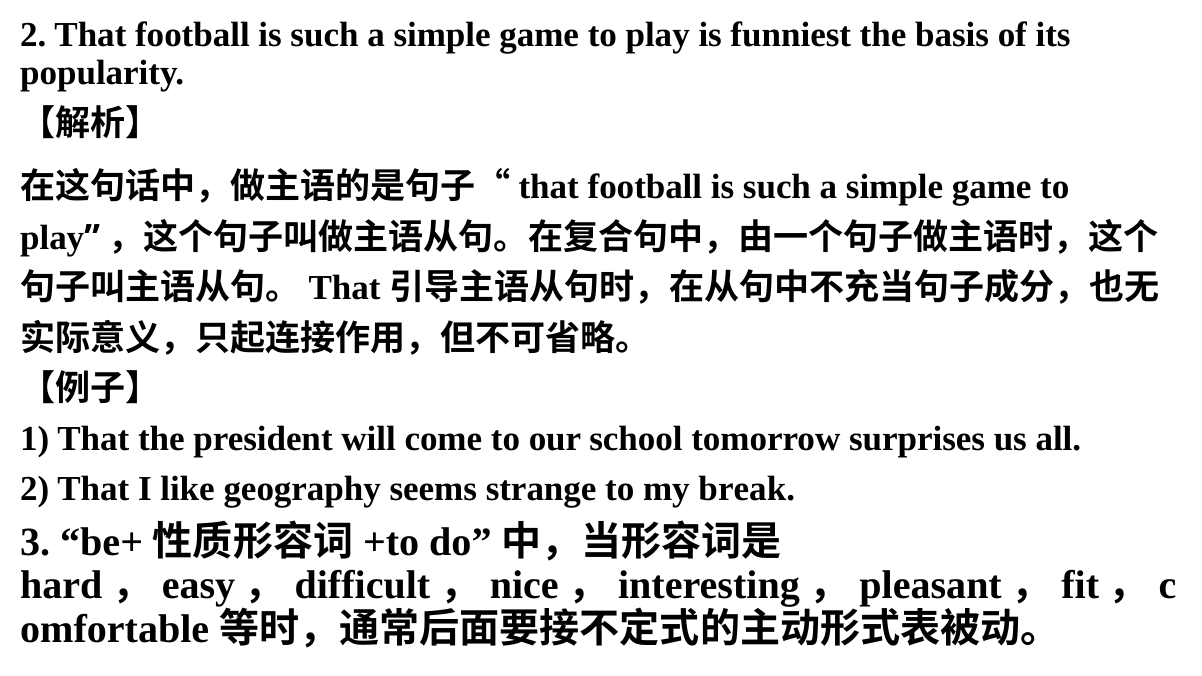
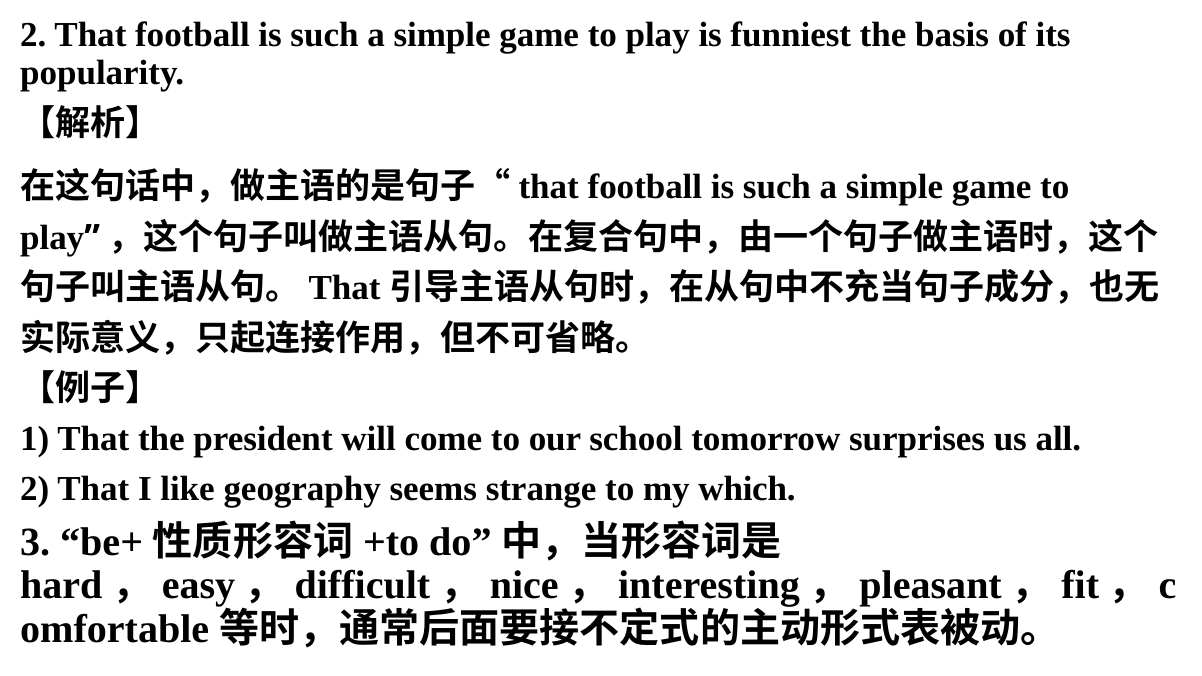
break: break -> which (747, 489)
